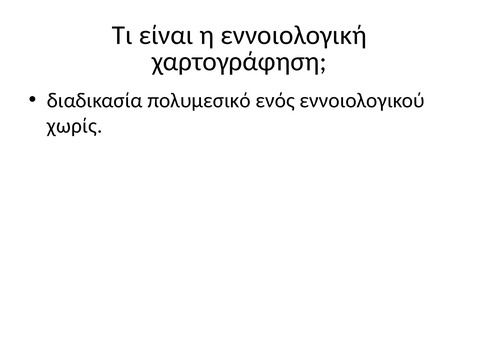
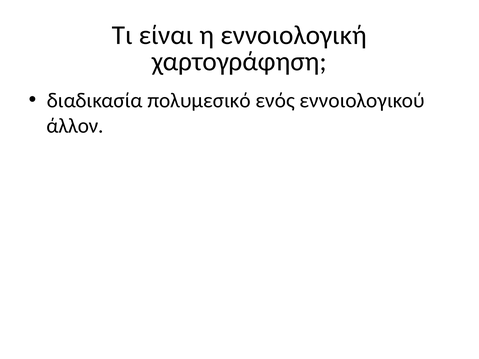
χωρίς: χωρίς -> άλλον (75, 126)
